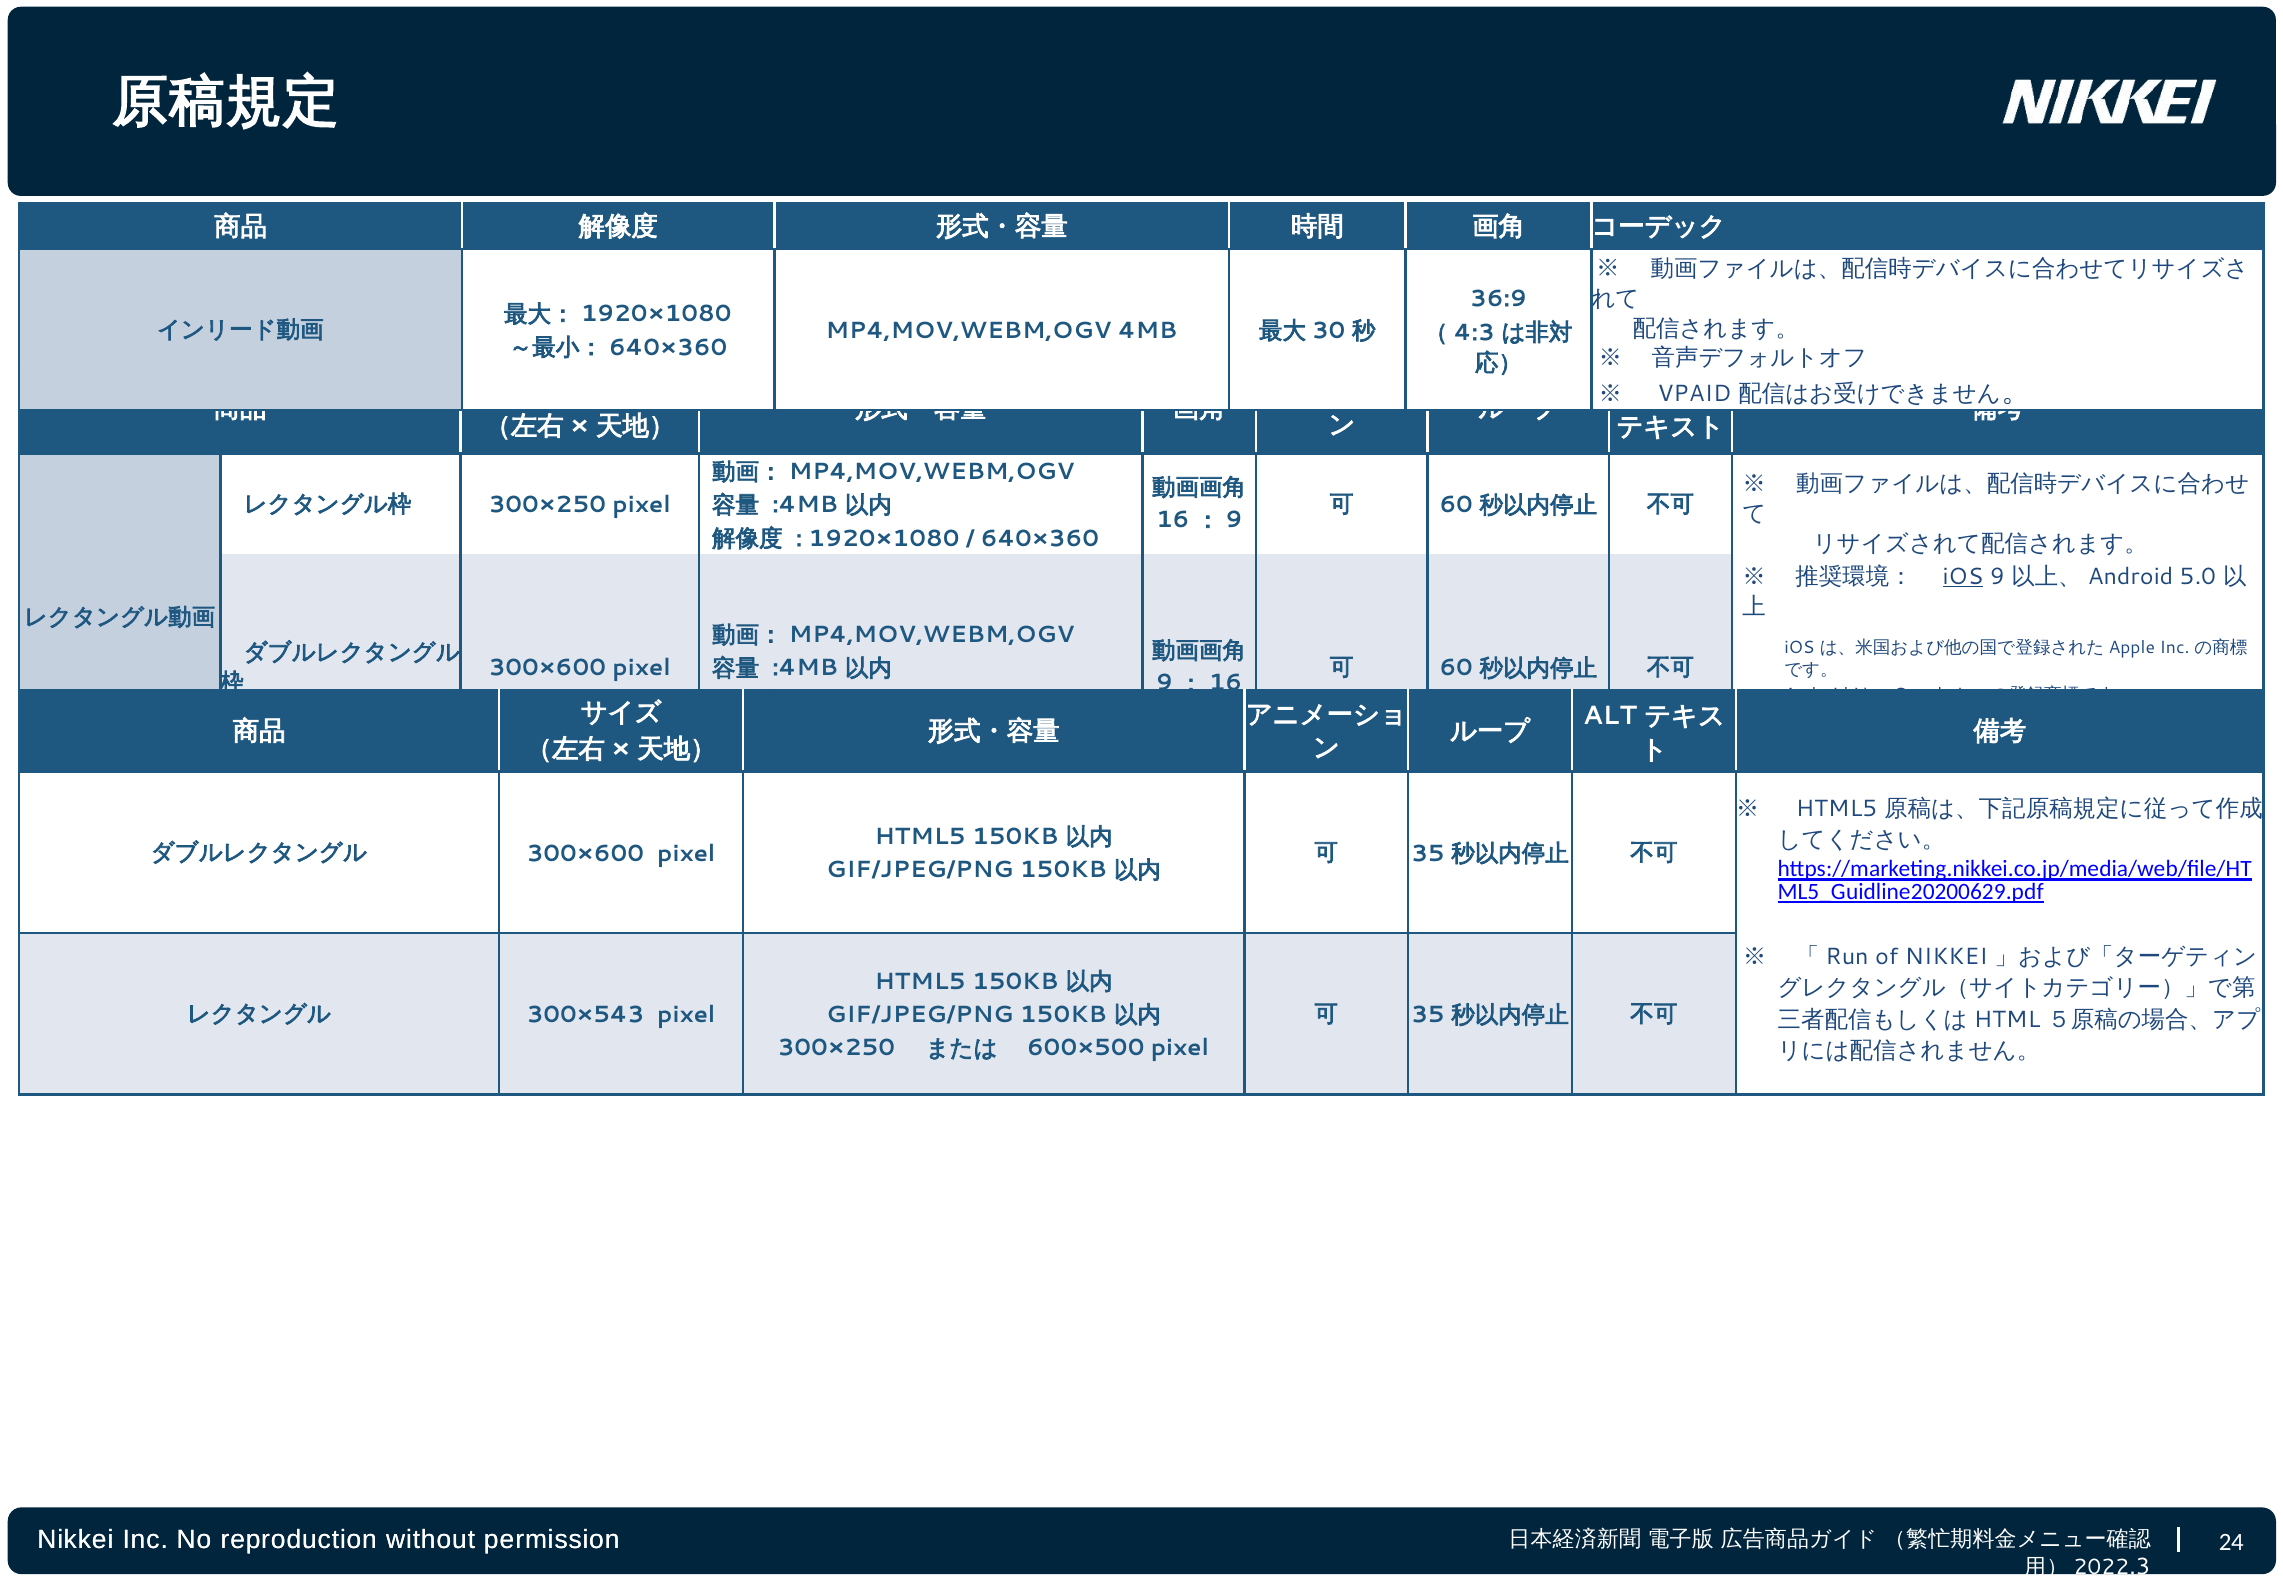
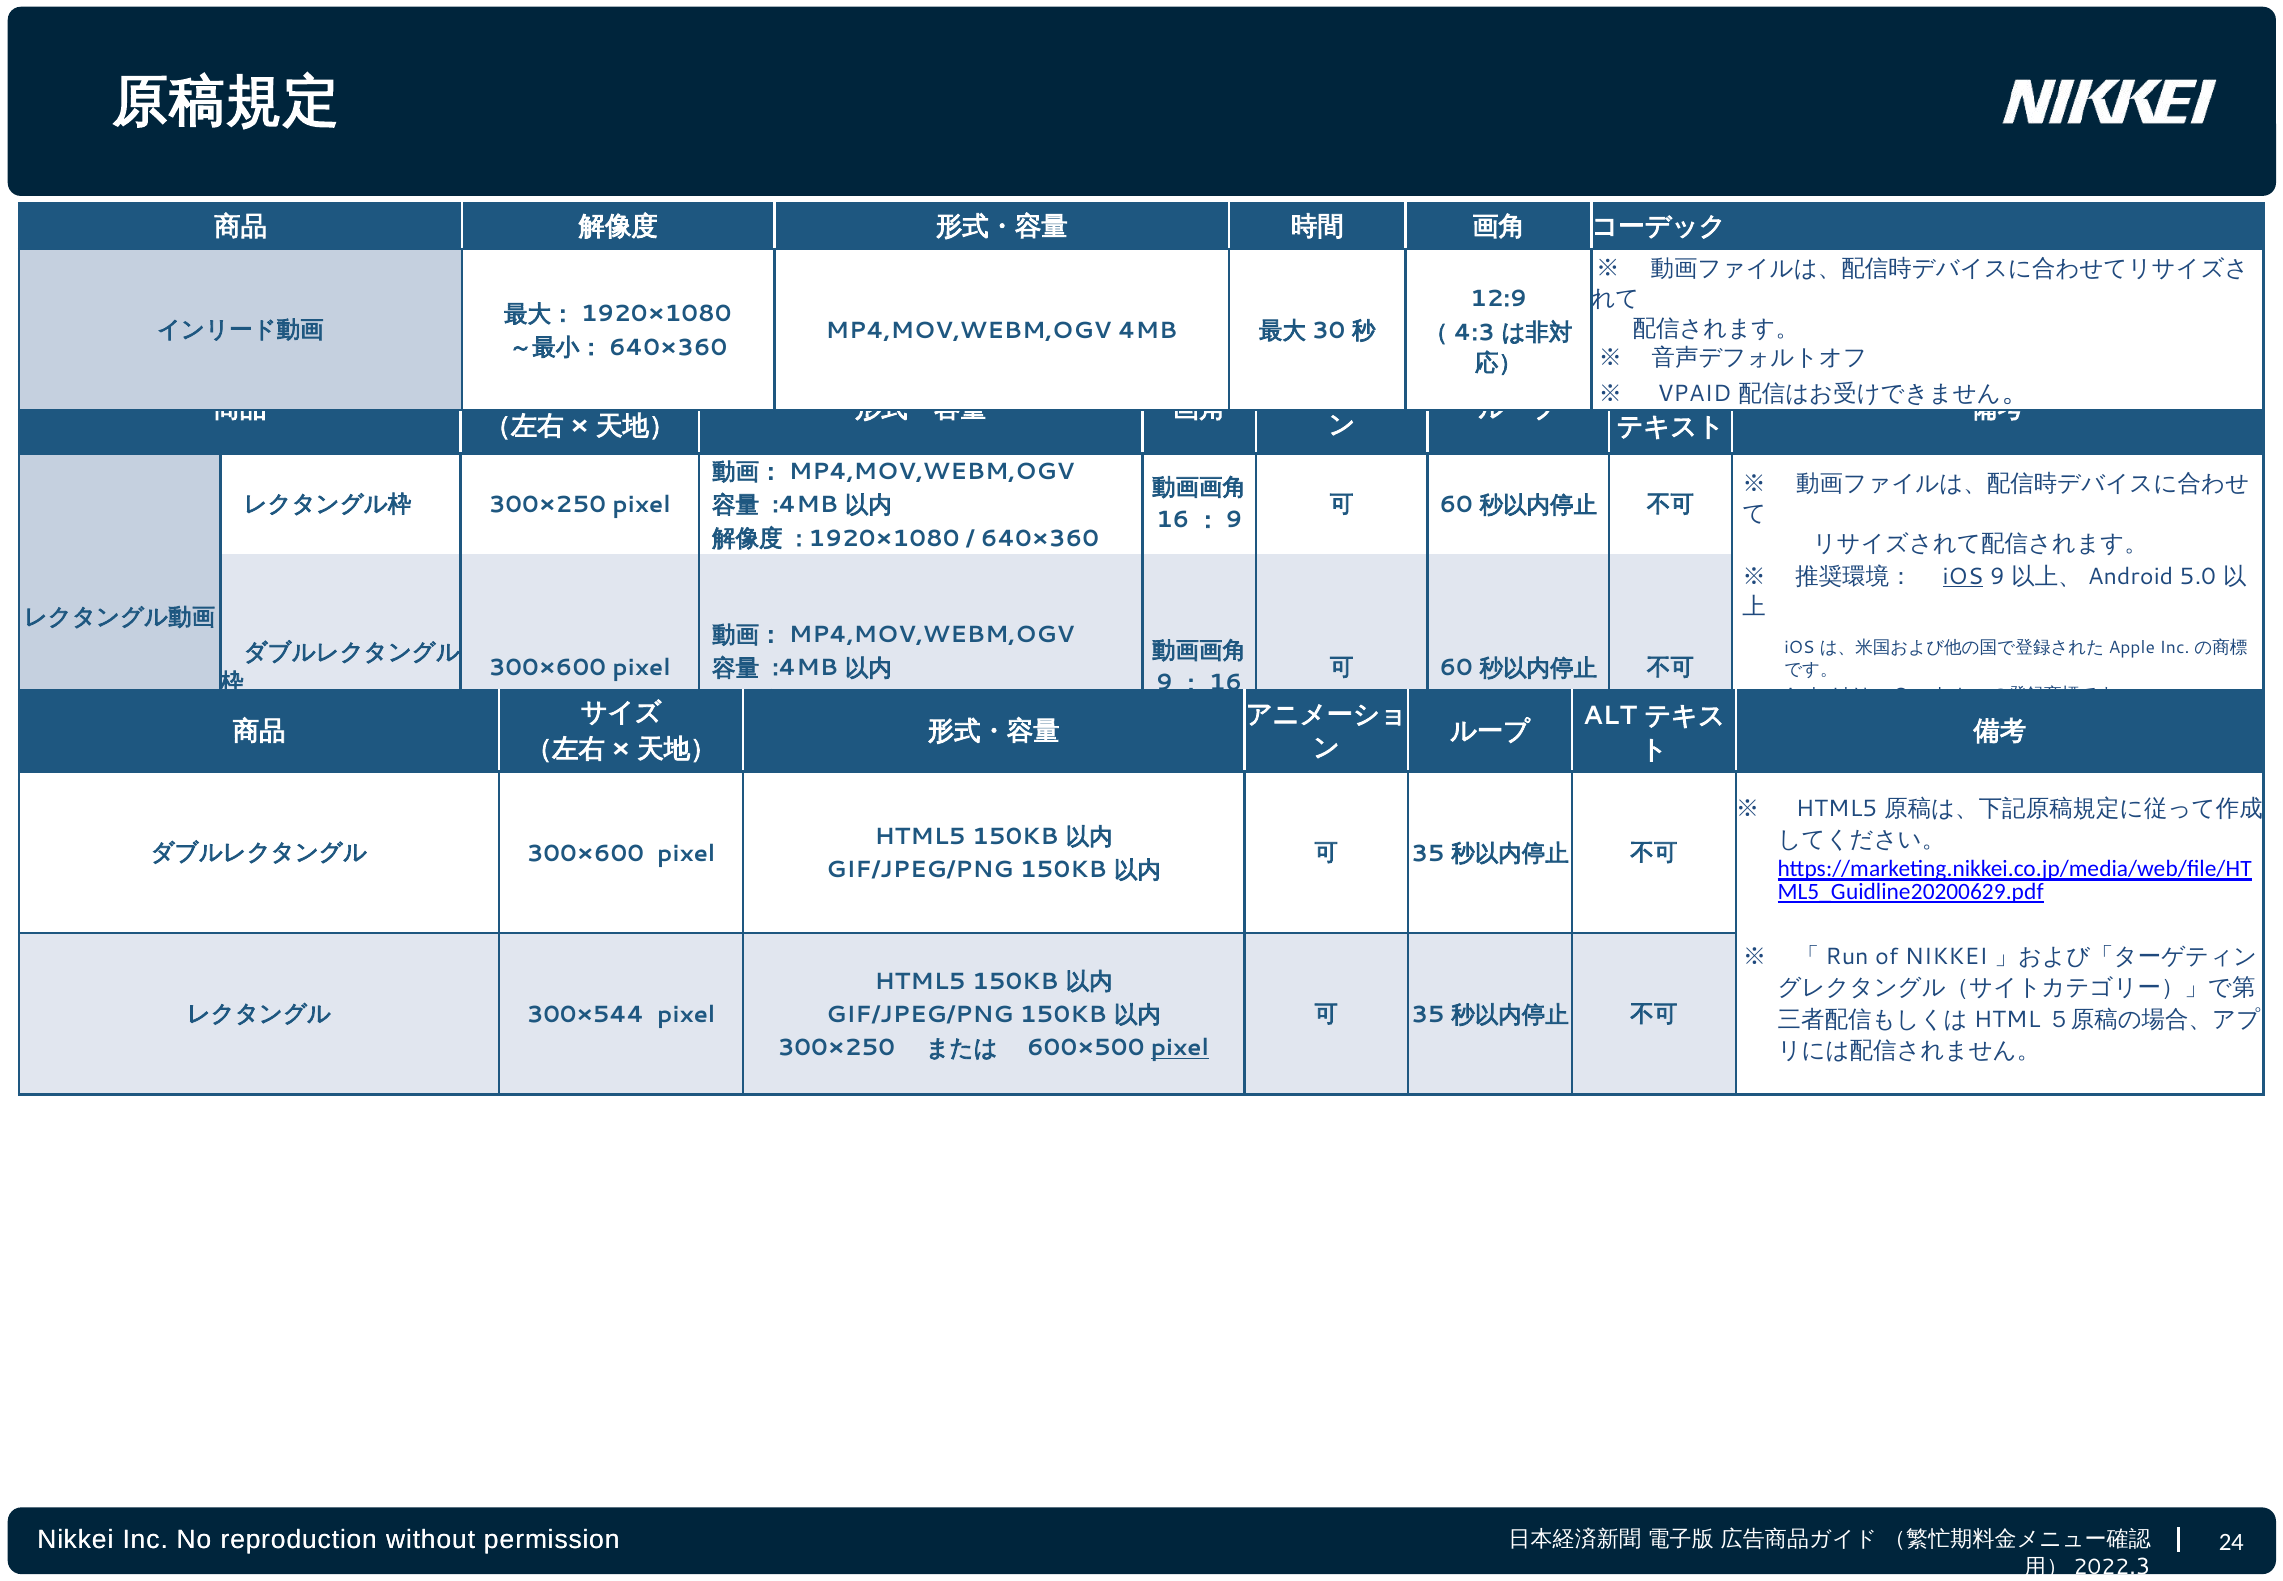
36:9: 36:9 -> 12:9 (1498, 299)
300×543: 300×543 -> 300×544 (586, 1015)
pixel underline: none -> present (1180, 1048)
